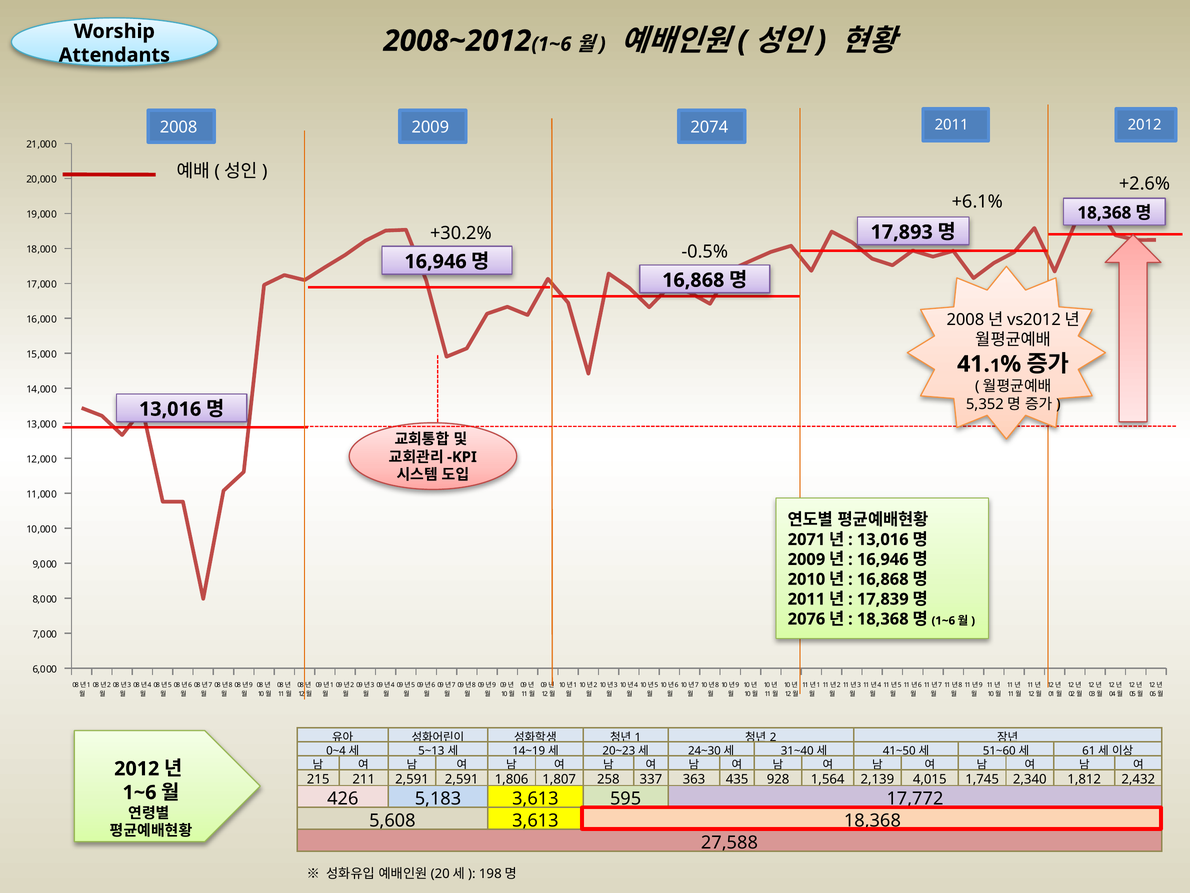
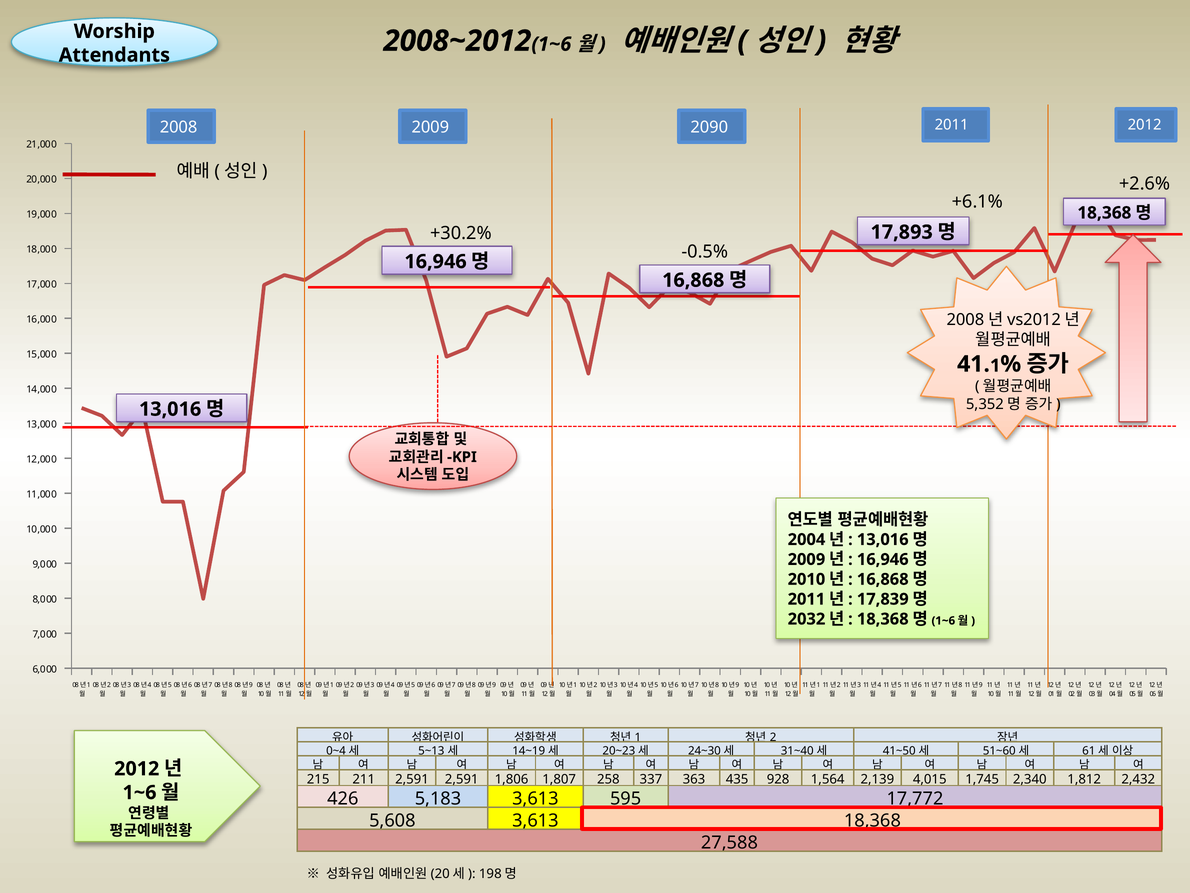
2074: 2074 -> 2090 (709, 127)
2071: 2071 -> 2004 (806, 539)
2076: 2076 -> 2032 (806, 619)
